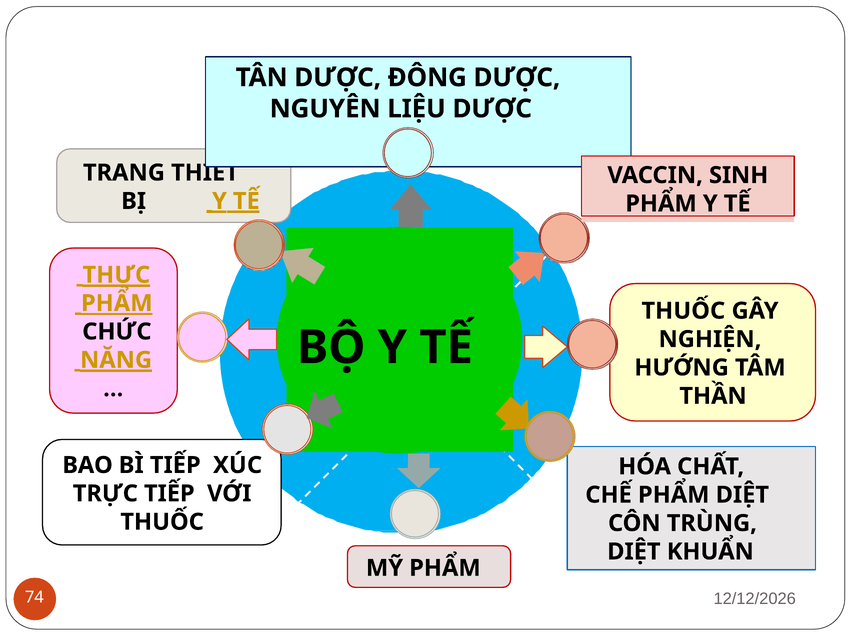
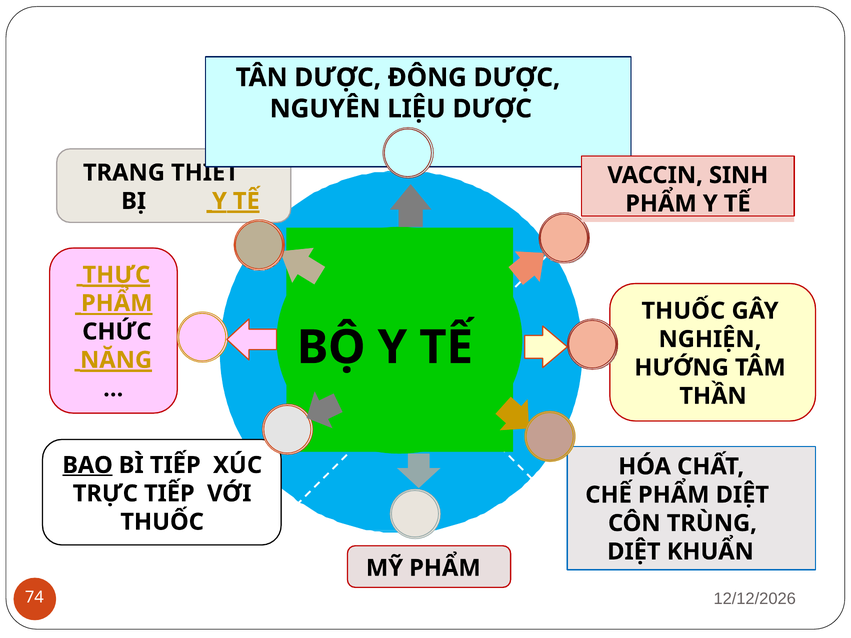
BAO underline: none -> present (88, 465)
